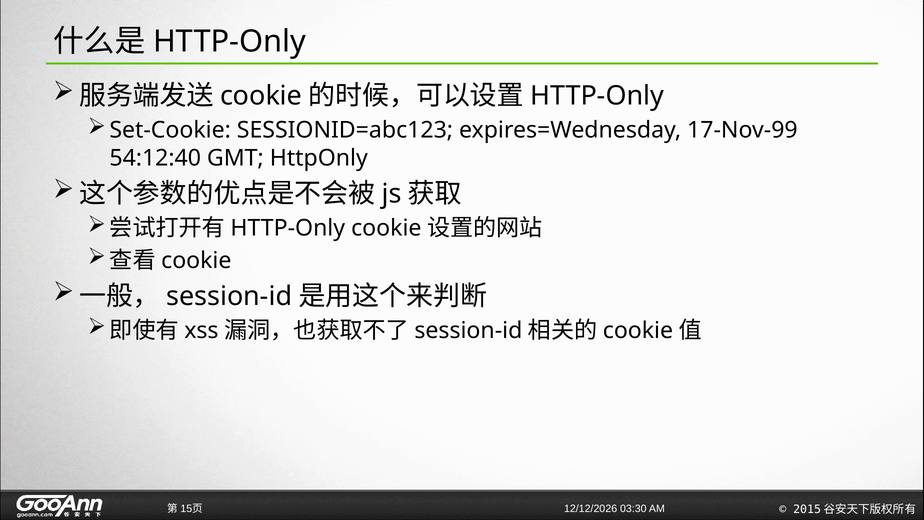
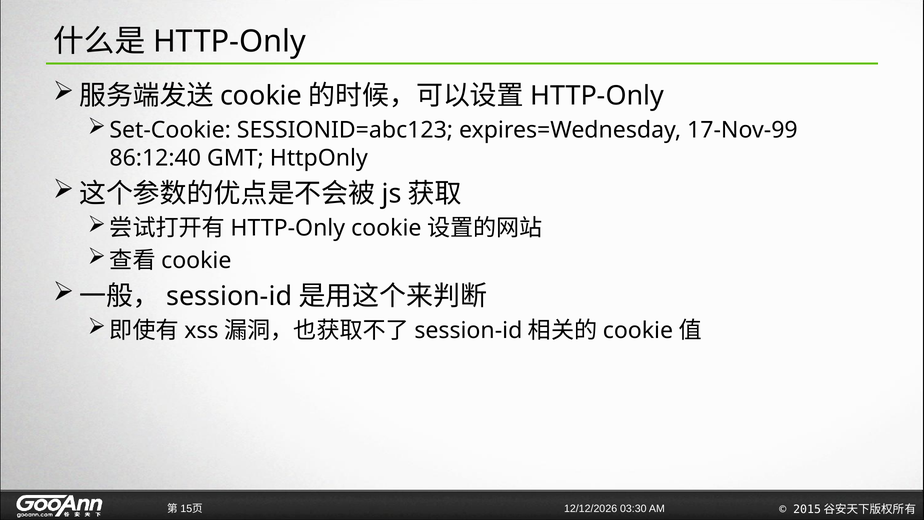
54:12:40: 54:12:40 -> 86:12:40 (155, 158)
